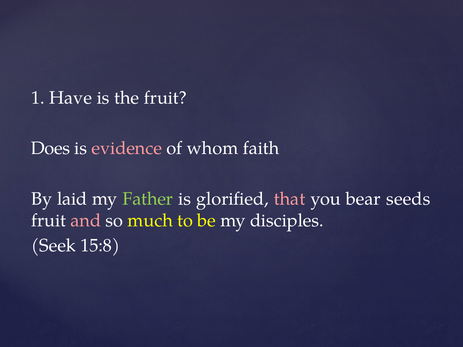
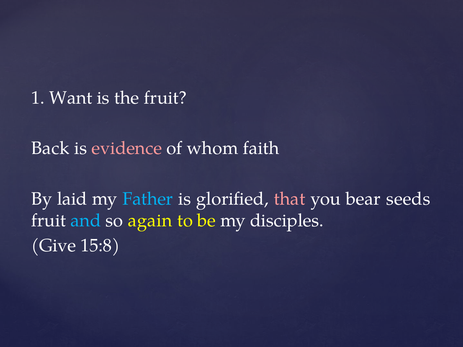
Have: Have -> Want (71, 98)
Does: Does -> Back (50, 148)
Father colour: light green -> light blue (148, 199)
and colour: pink -> light blue (86, 221)
much: much -> again (150, 221)
Seek: Seek -> Give (54, 246)
